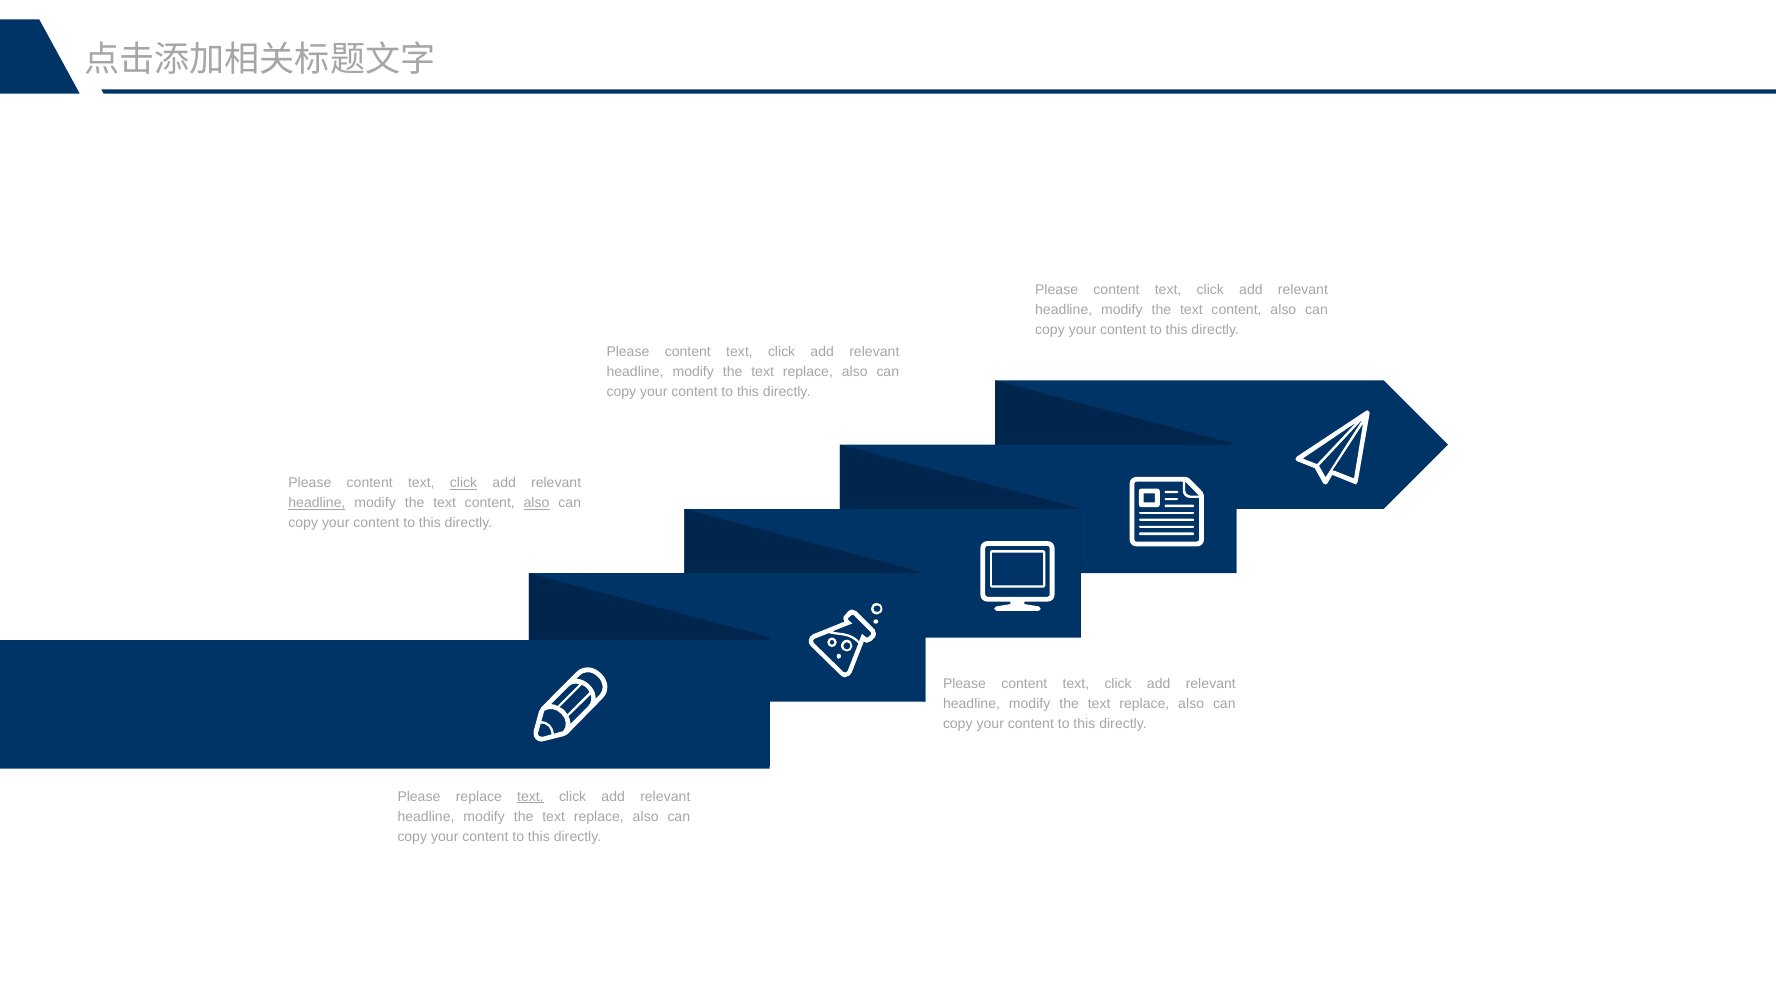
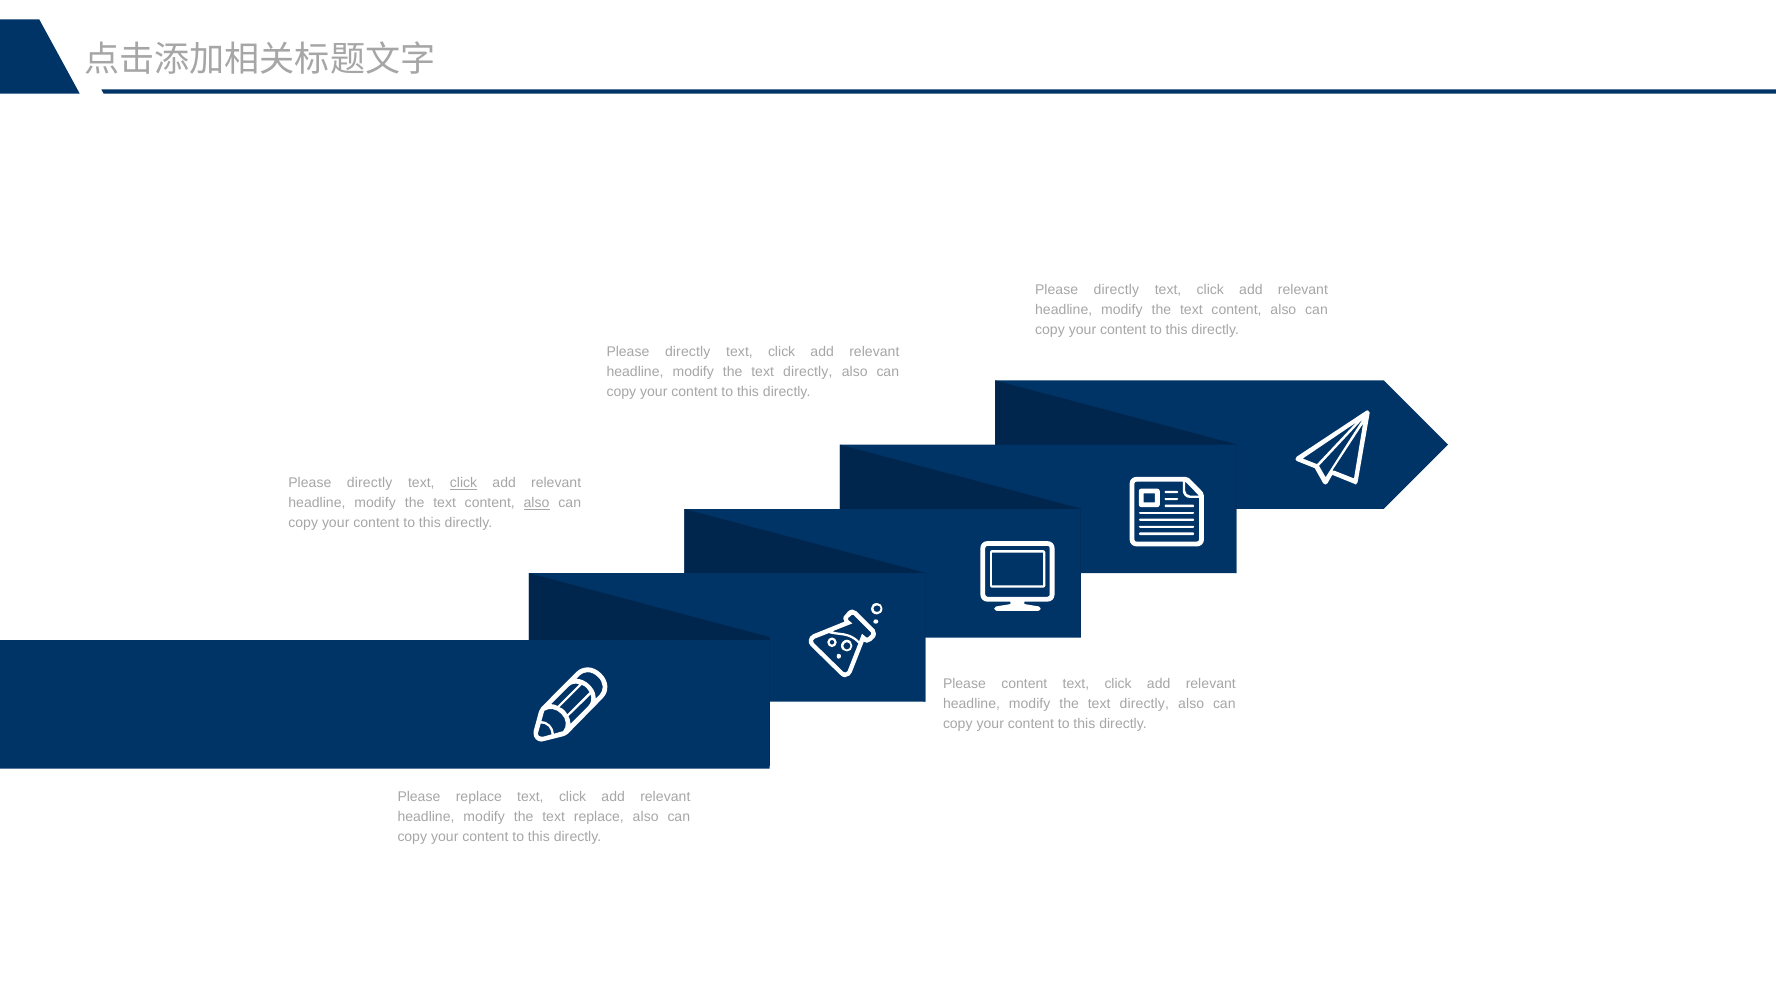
content: content -> directly (1116, 290)
content: content -> directly (688, 352)
replace: replace -> directly (808, 372)
content: content -> directly (370, 483)
headline underline: present -> none (317, 503)
replace: replace -> directly (1144, 704)
text underline: present -> none (530, 797)
